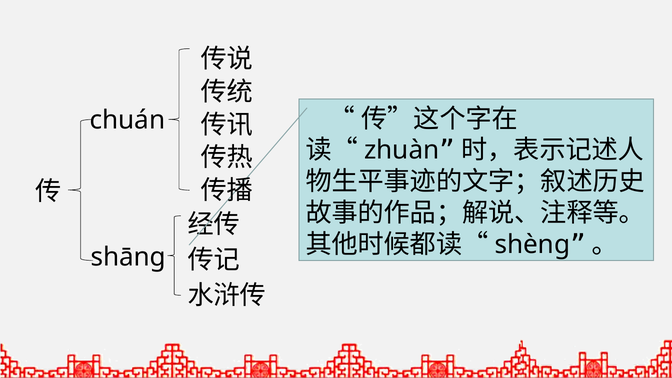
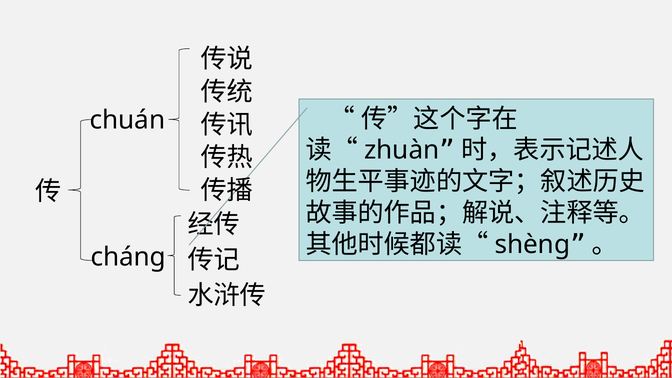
shāng: shāng -> cháng (128, 257)
